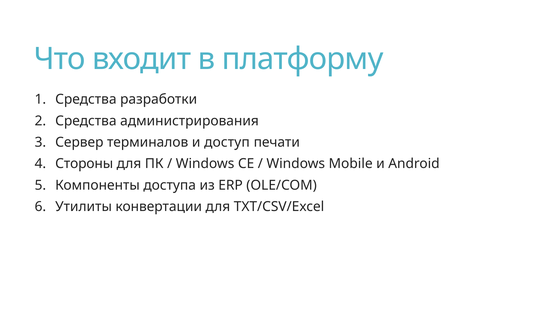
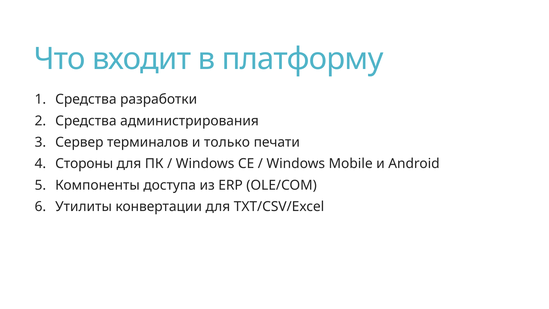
доступ: доступ -> только (227, 142)
